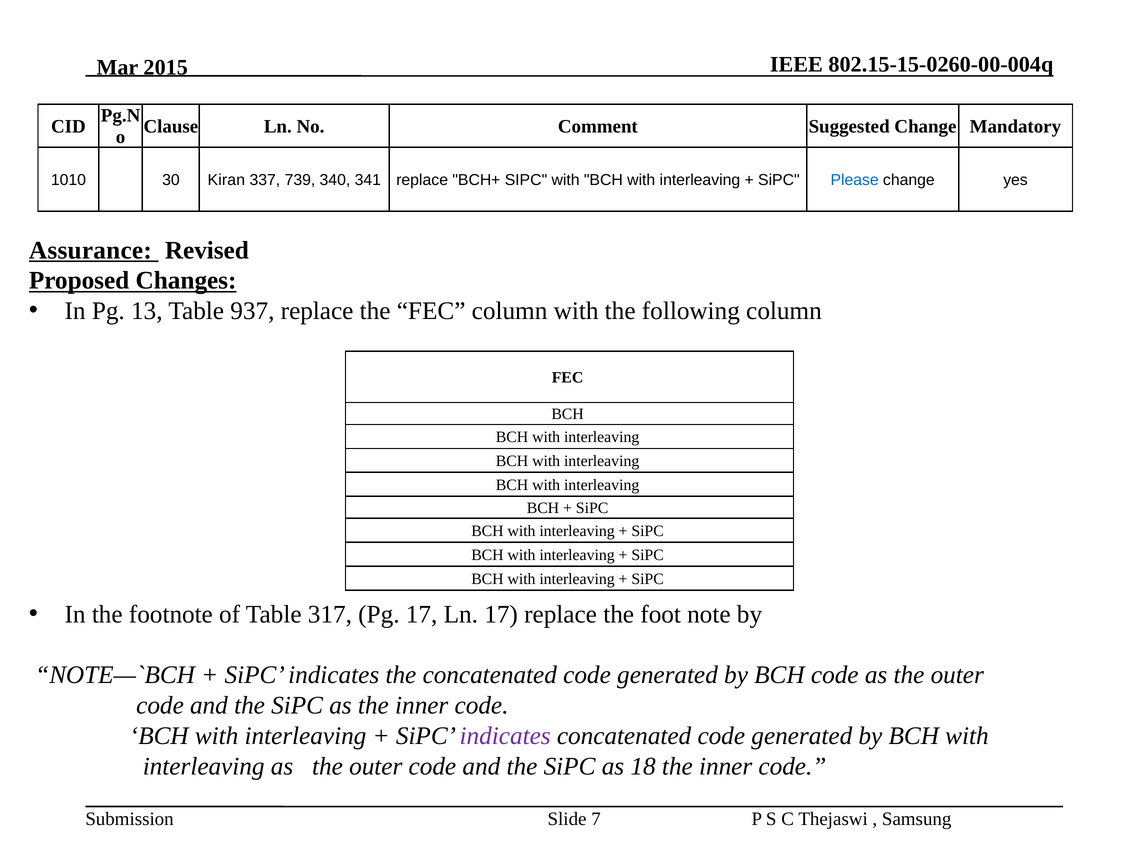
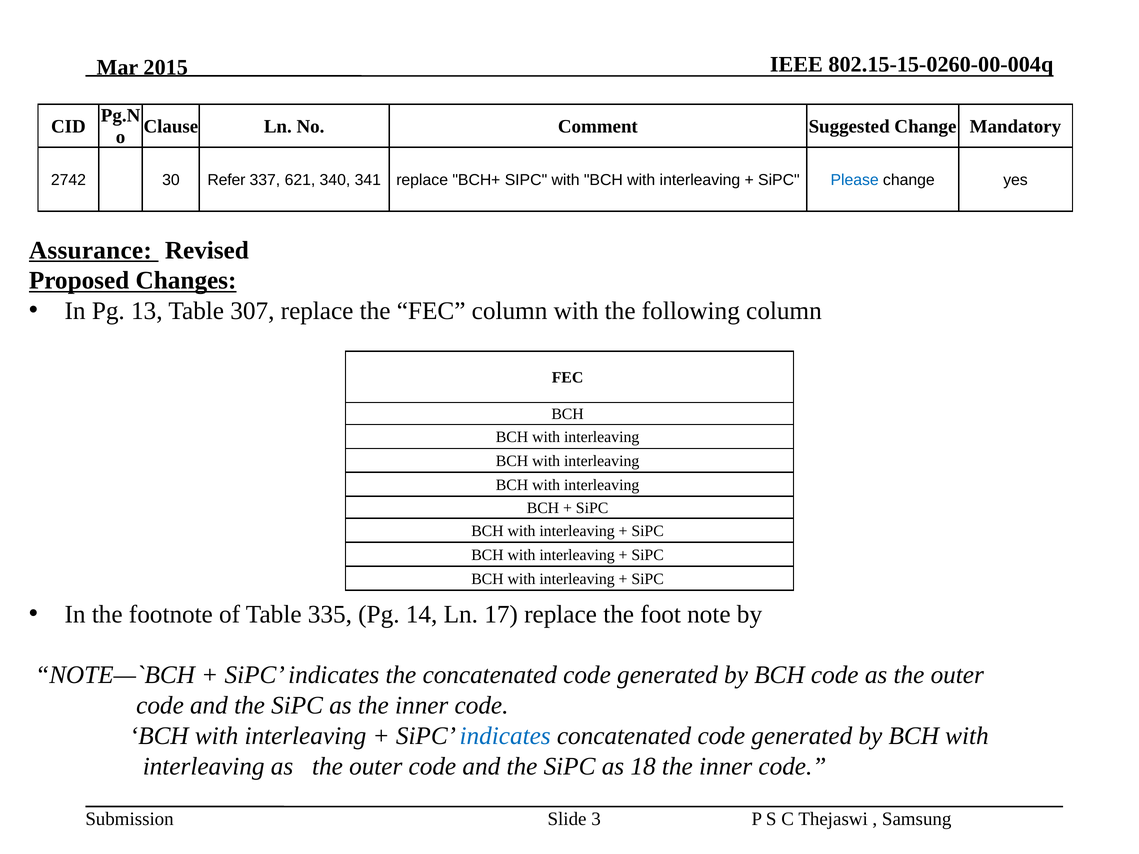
1010: 1010 -> 2742 (68, 180)
Kiran: Kiran -> Refer (226, 180)
739: 739 -> 621 (300, 180)
937: 937 -> 307 (252, 311)
317: 317 -> 335 (330, 615)
Pg 17: 17 -> 14 (422, 615)
indicates colour: purple -> blue (505, 736)
7: 7 -> 3 (596, 819)
